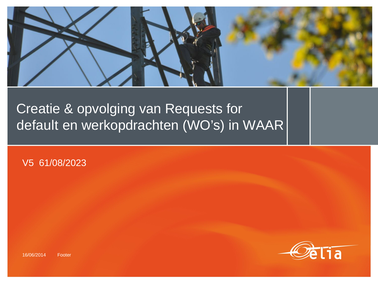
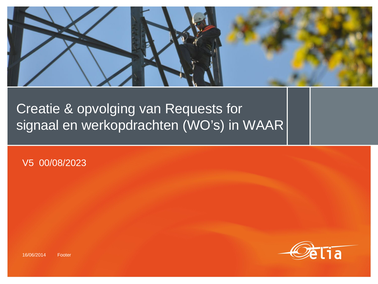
default: default -> signaal (38, 125)
61/08/2023: 61/08/2023 -> 00/08/2023 (63, 163)
